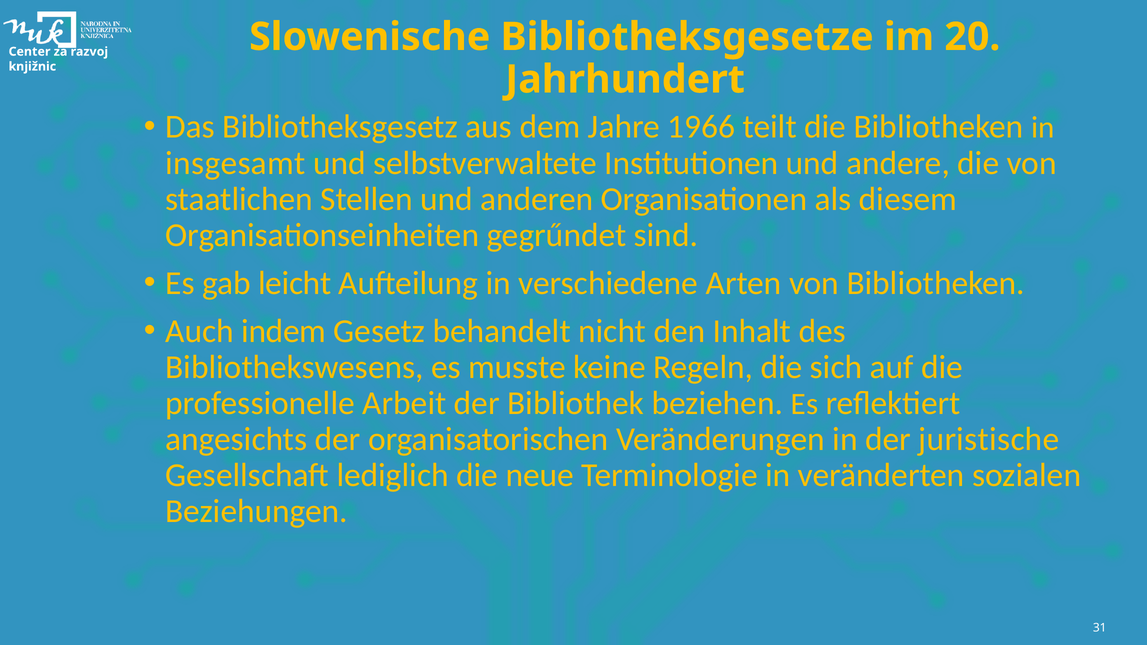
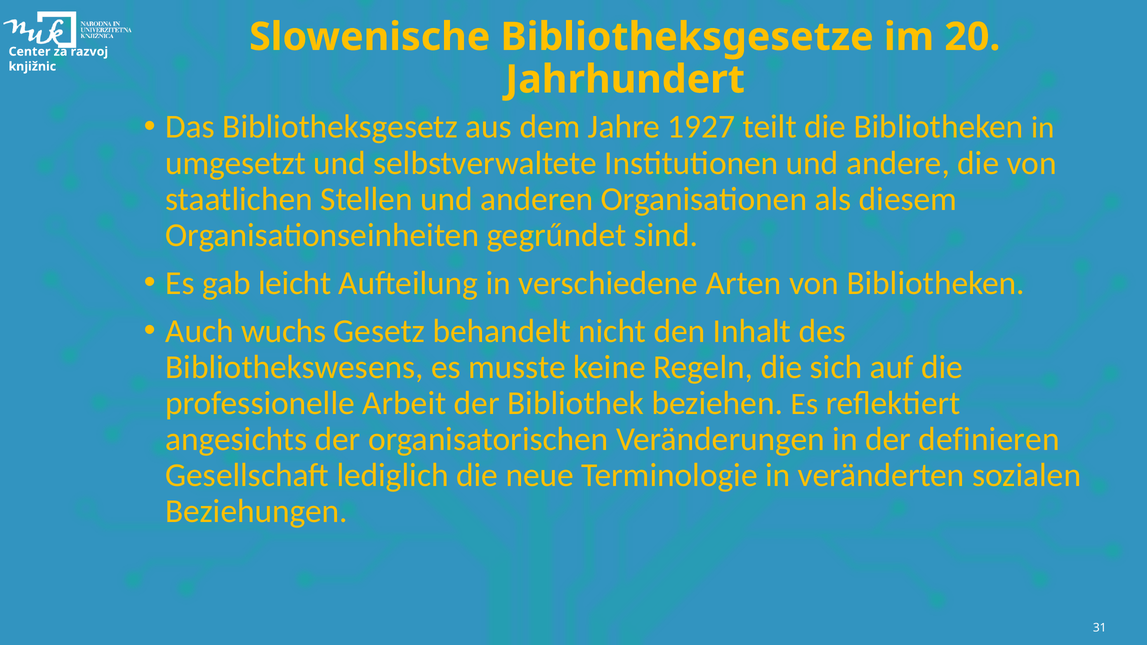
1966: 1966 -> 1927 (701, 127)
insgesamt: insgesamt -> umgesetzt (236, 163)
indem: indem -> wuchs (284, 331)
juristische: juristische -> definieren (989, 439)
